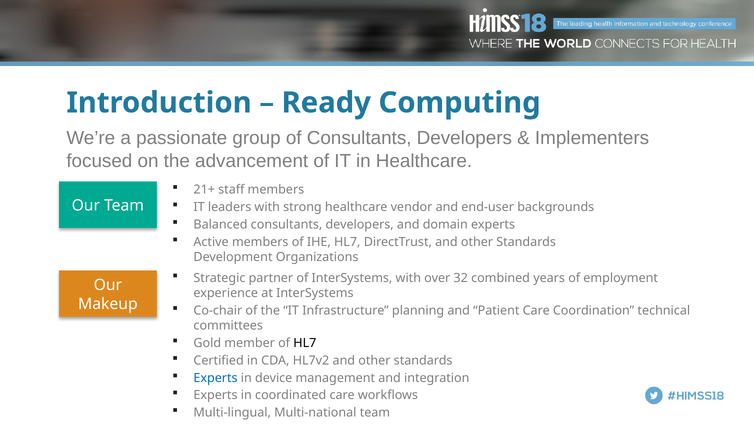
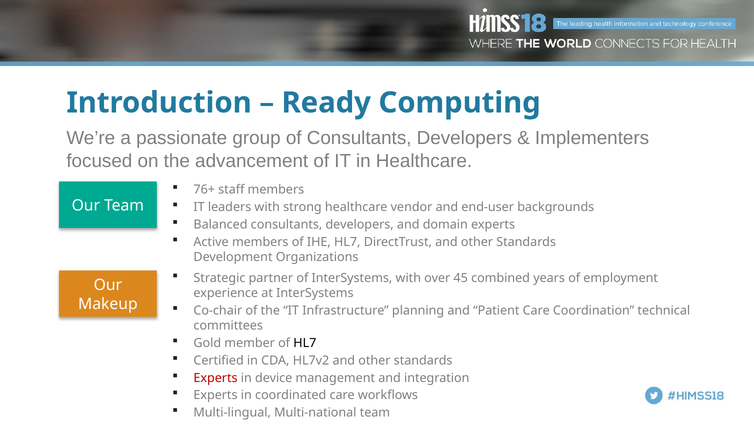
21+: 21+ -> 76+ (204, 190)
32: 32 -> 45 (461, 278)
Experts colour: blue -> red (216, 378)
